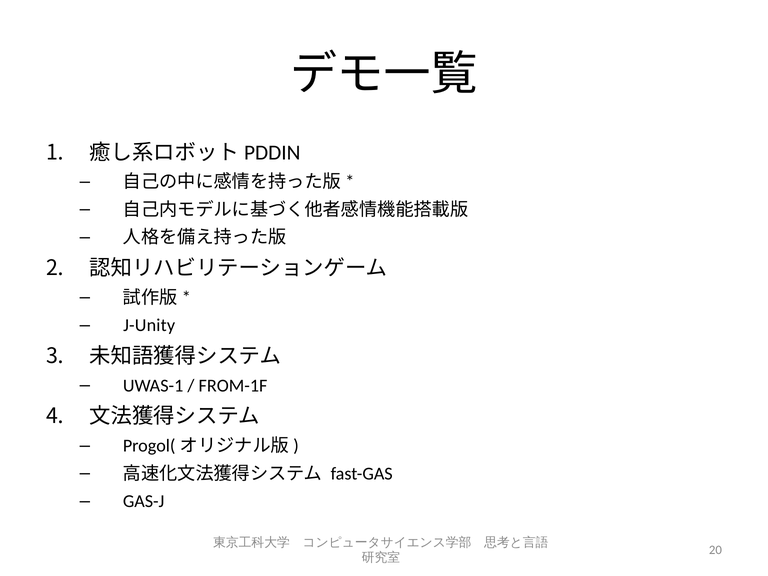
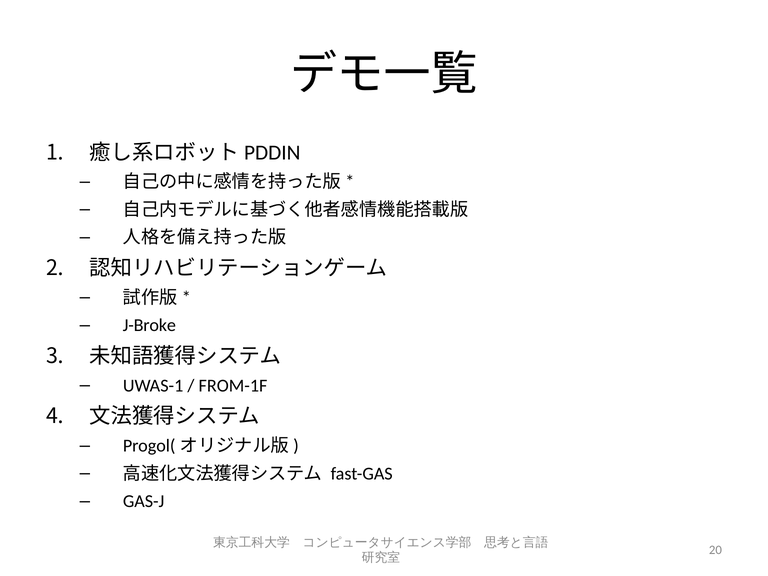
J-Unity: J-Unity -> J-Broke (149, 325)
